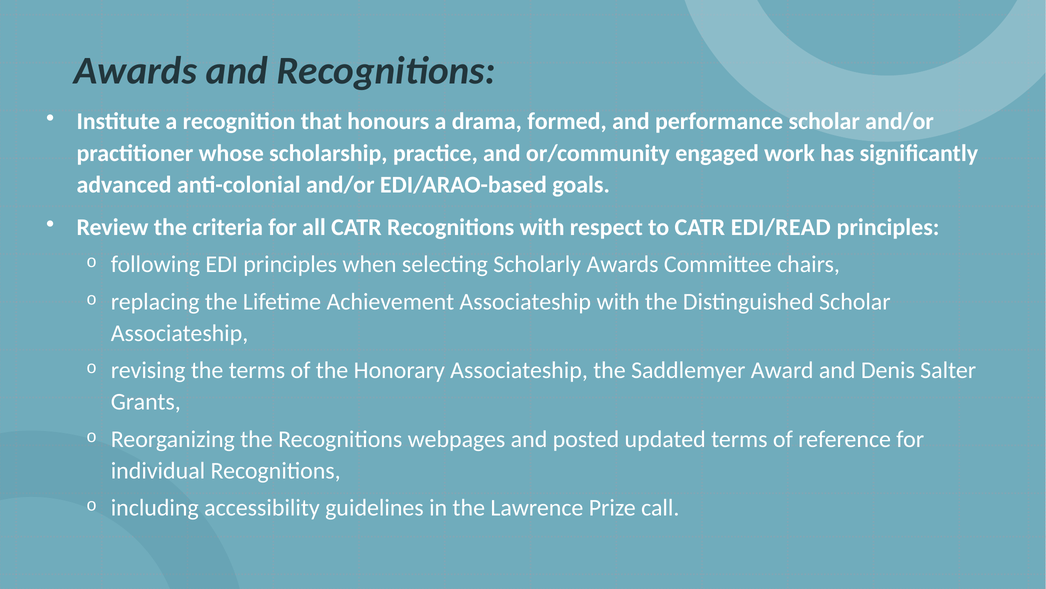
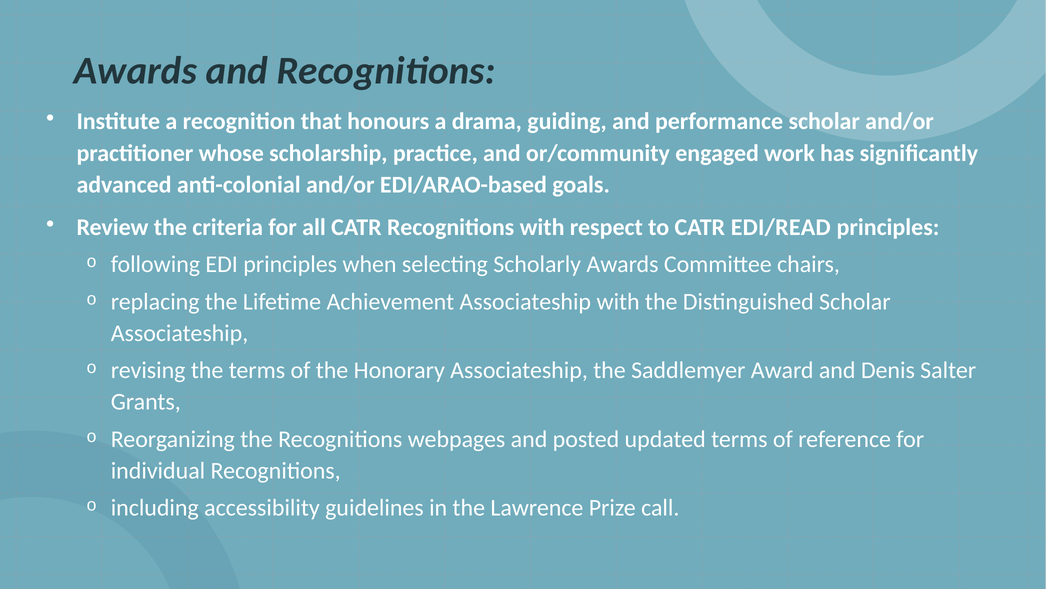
formed: formed -> guiding (567, 121)
